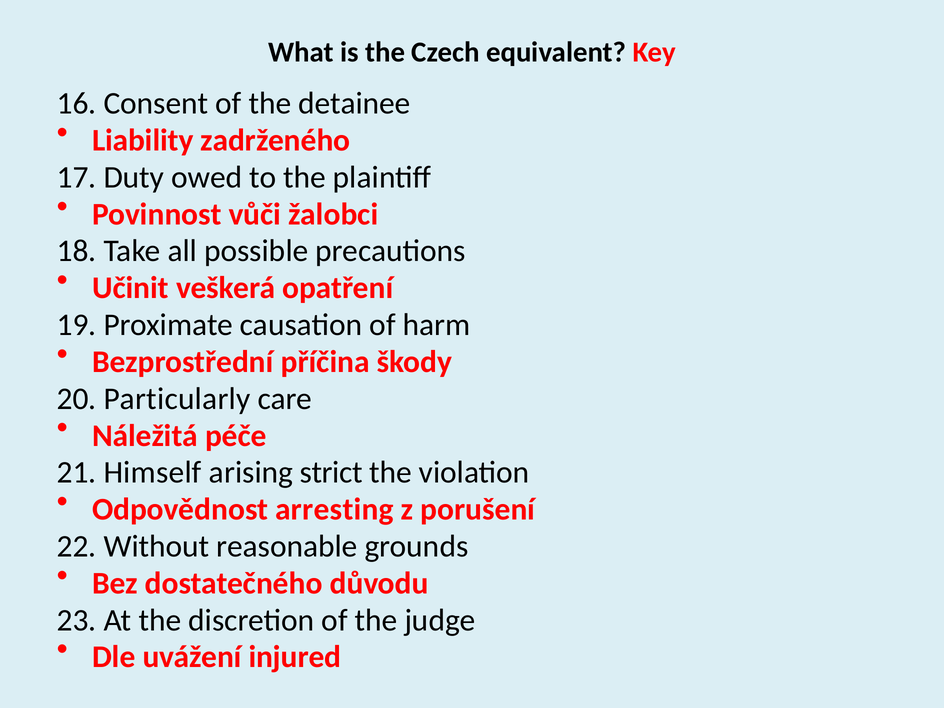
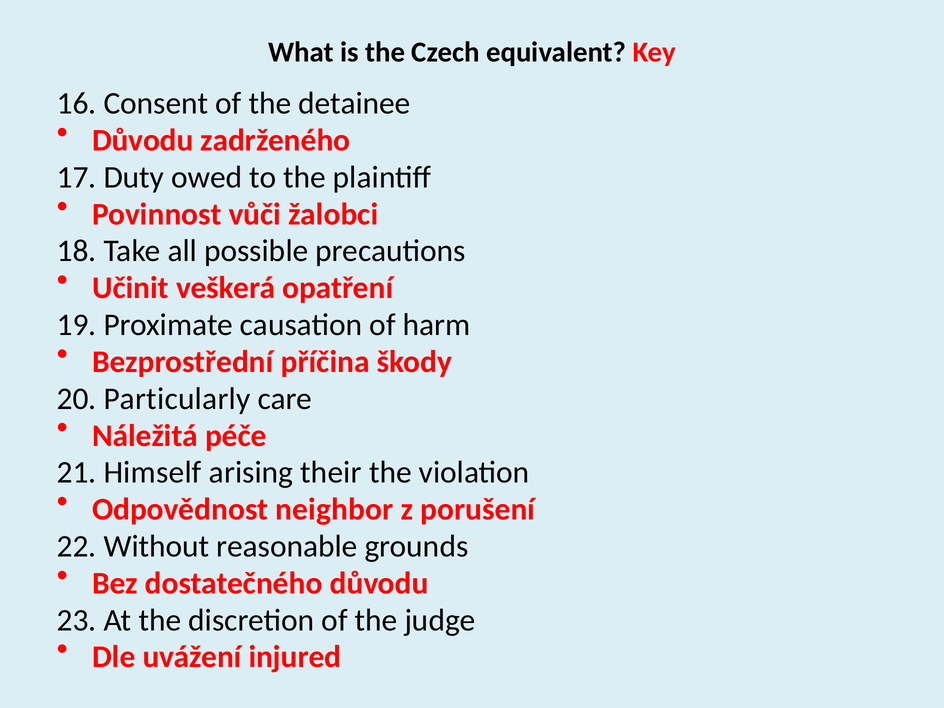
Liability: Liability -> Důvodu (143, 140)
strict: strict -> their (331, 473)
arresting: arresting -> neighbor (334, 509)
